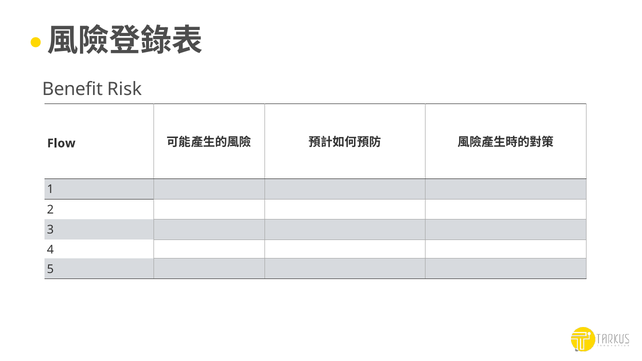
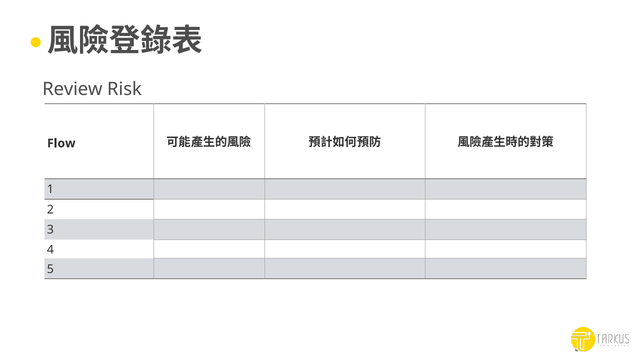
Benefit: Benefit -> Review (72, 89)
